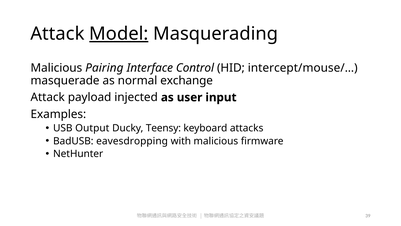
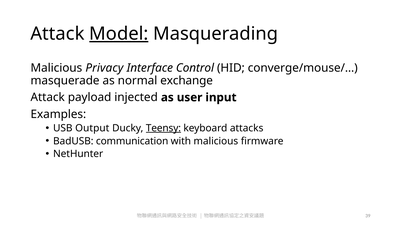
Pairing: Pairing -> Privacy (104, 68)
intercept/mouse/…: intercept/mouse/… -> converge/mouse/… (303, 68)
Teensy underline: none -> present (163, 128)
eavesdropping: eavesdropping -> communication (132, 141)
